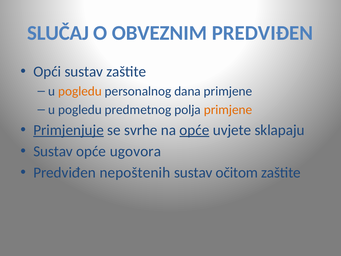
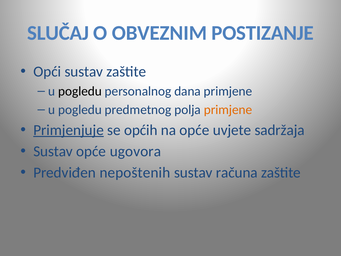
OBVEZNIM PREDVIĐEN: PREDVIĐEN -> POSTIZANJE (263, 33)
pogledu colour: orange -> black (80, 91)
svrhe: svrhe -> općih (141, 130)
opće underline: present -> none (194, 130)
sklapaju: sklapaju -> sadržaja (280, 130)
očitom: očitom -> računa (237, 172)
